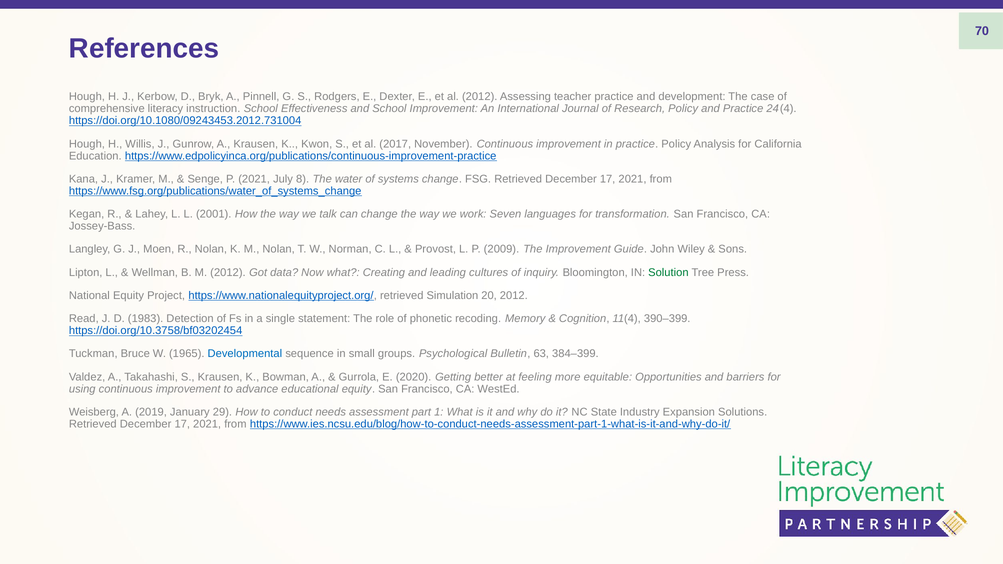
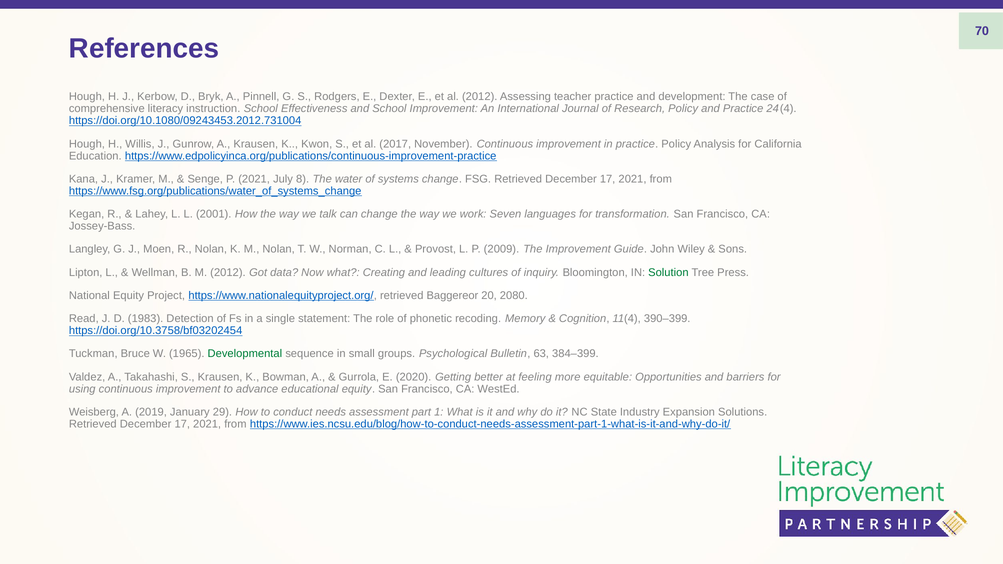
Simulation: Simulation -> Baggereor (452, 296)
20 2012: 2012 -> 2080 (514, 296)
Developmental colour: blue -> green (245, 354)
